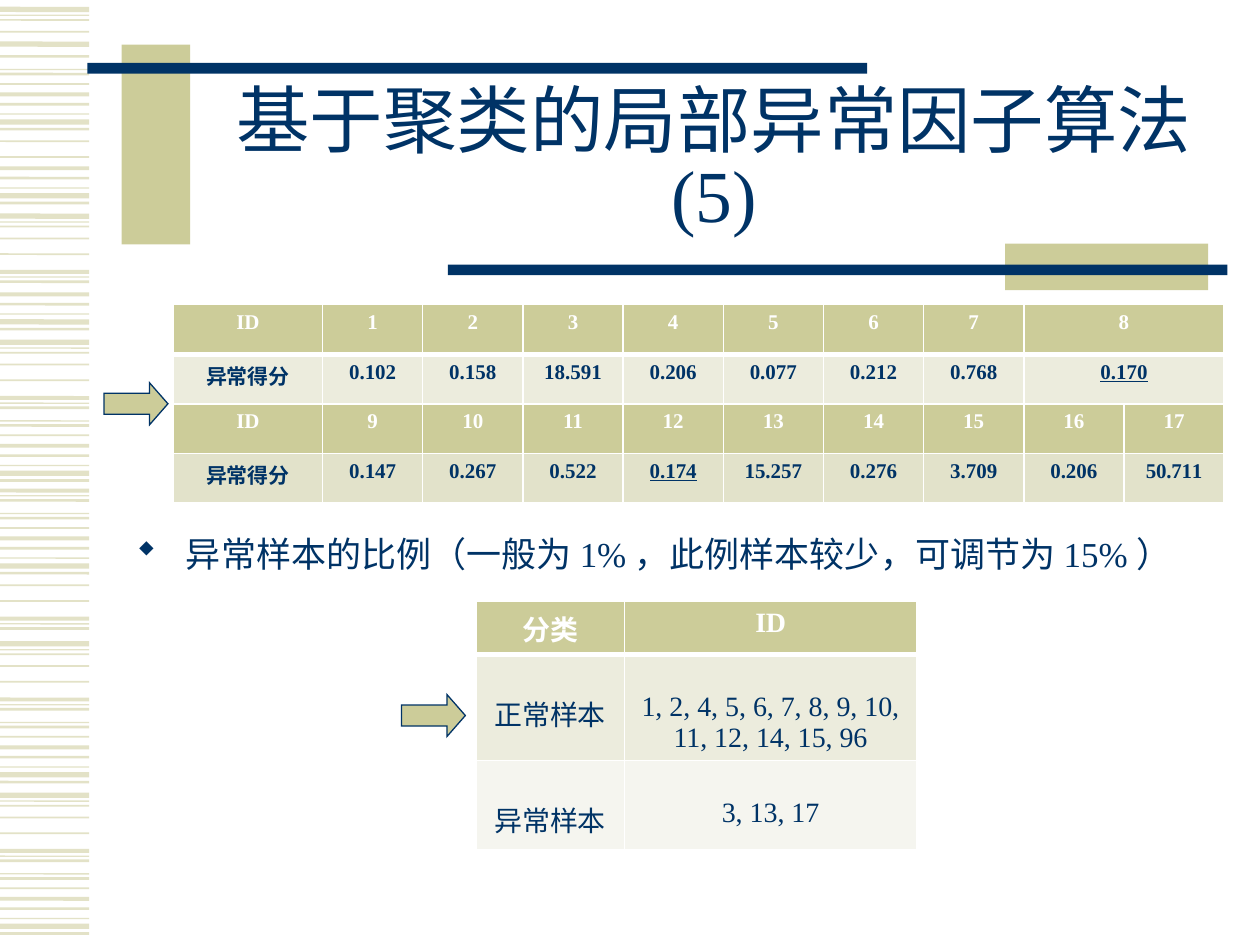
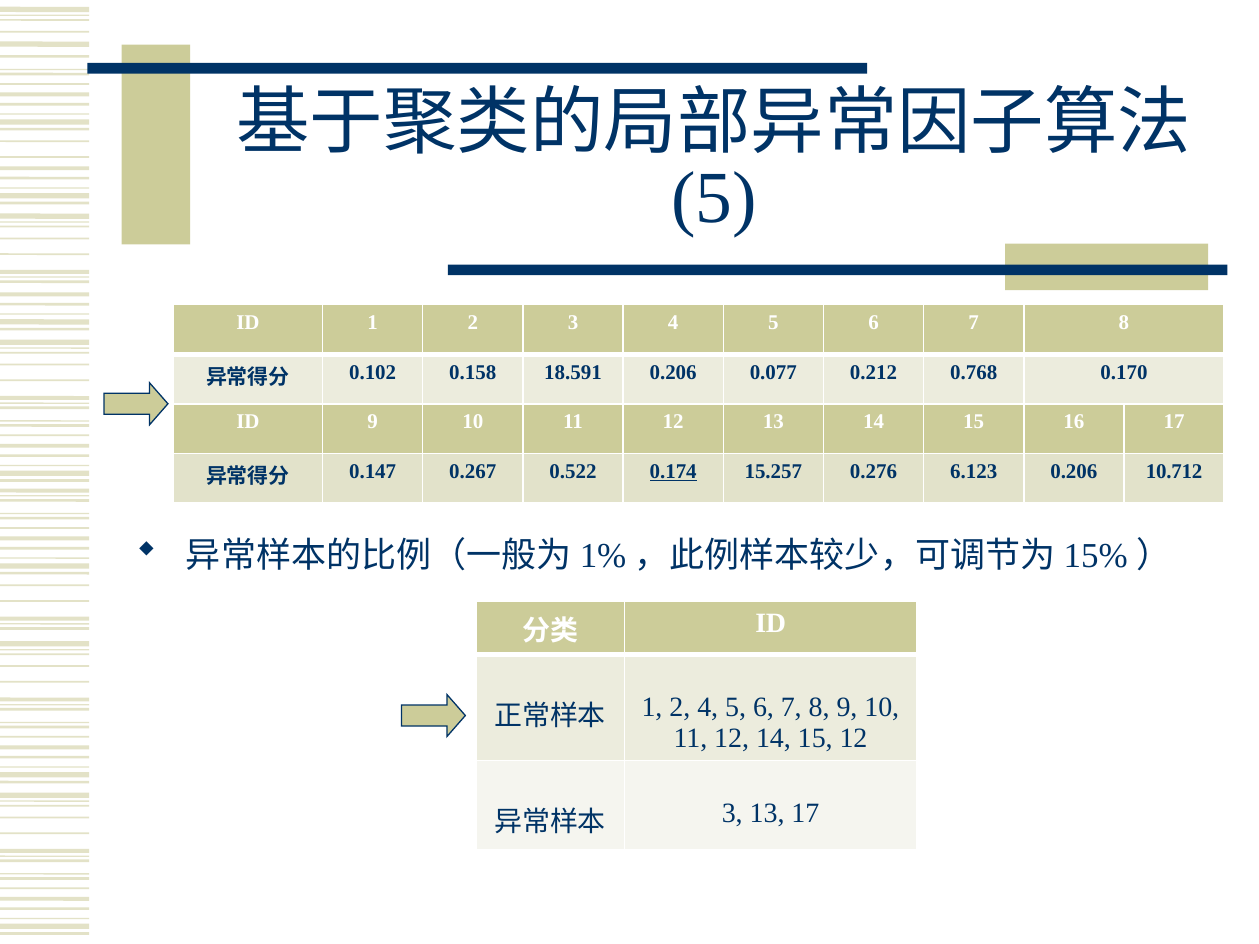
0.170 underline: present -> none (1124, 372)
3.709: 3.709 -> 6.123 (974, 472)
50.711: 50.711 -> 10.712 (1174, 472)
15 96: 96 -> 12 (854, 739)
